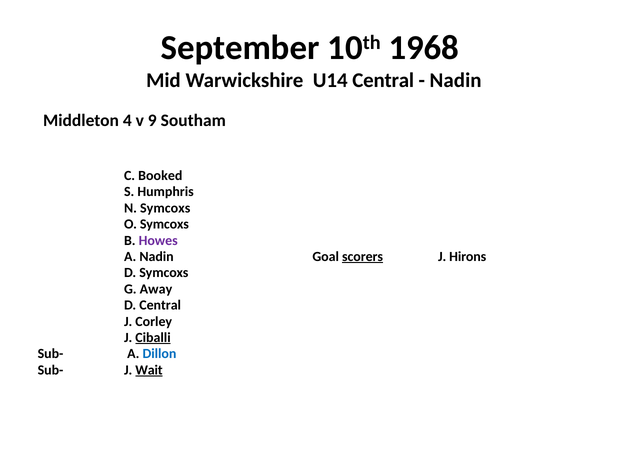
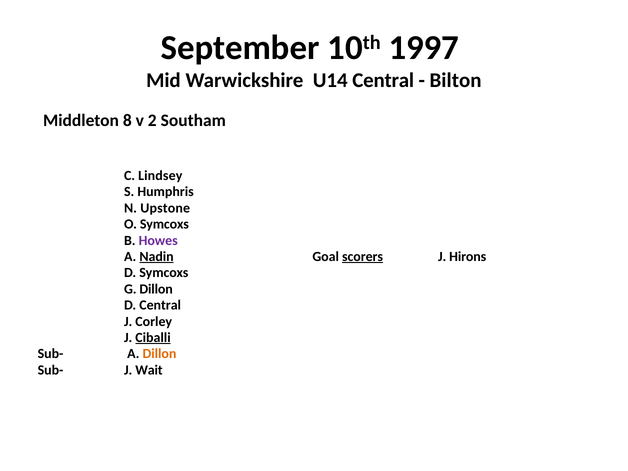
1968: 1968 -> 1997 (424, 48)
Nadin: Nadin -> Bilton (456, 80)
4: 4 -> 8 (127, 121)
9: 9 -> 2 (152, 121)
Booked: Booked -> Lindsey (160, 176)
N Symcoxs: Symcoxs -> Upstone (165, 208)
Nadin underline: none -> present (157, 257)
G Away: Away -> Dillon (156, 289)
Dillon colour: blue -> orange (159, 354)
Wait underline: present -> none (149, 370)
